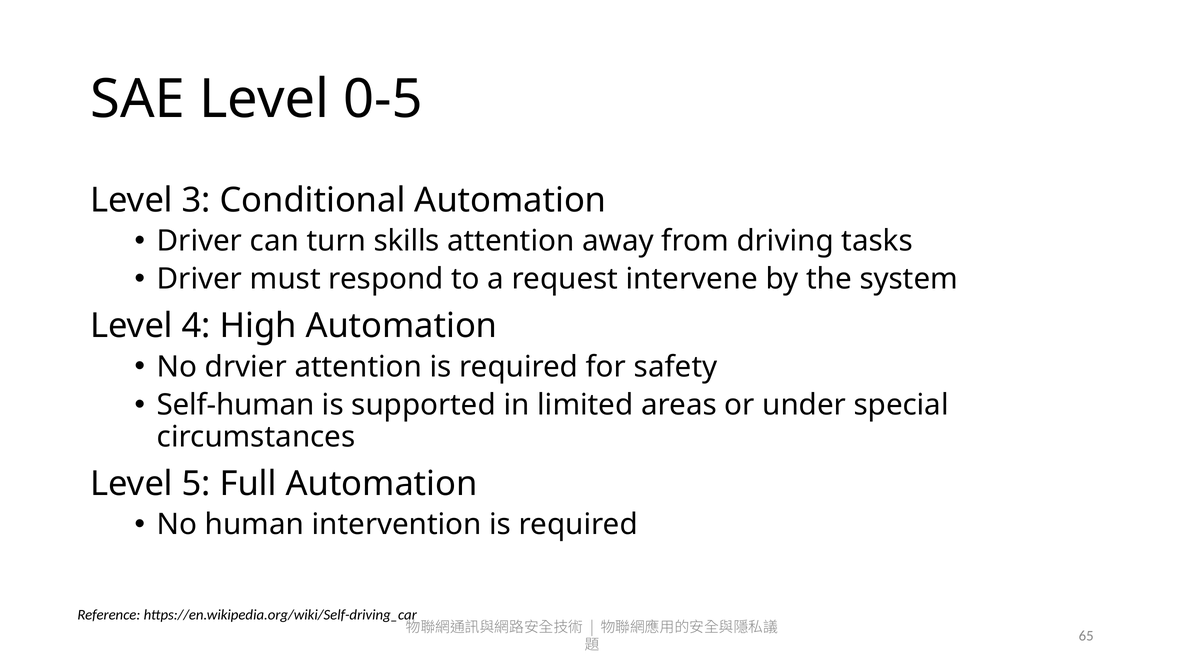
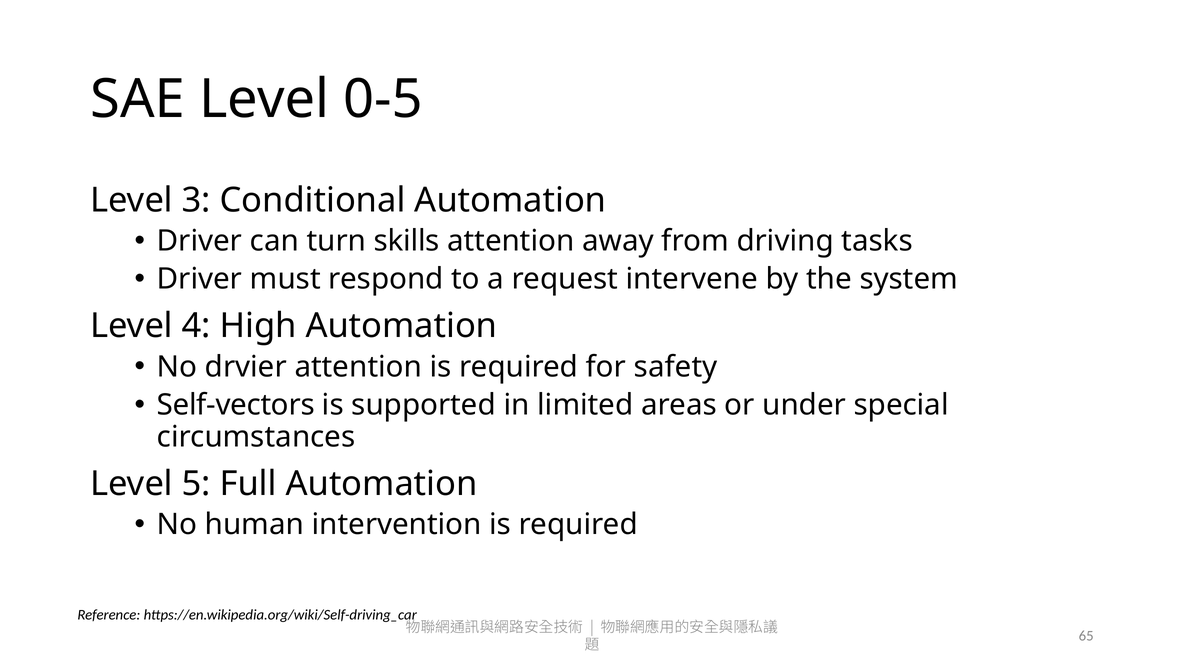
Self-human: Self-human -> Self-vectors (236, 405)
